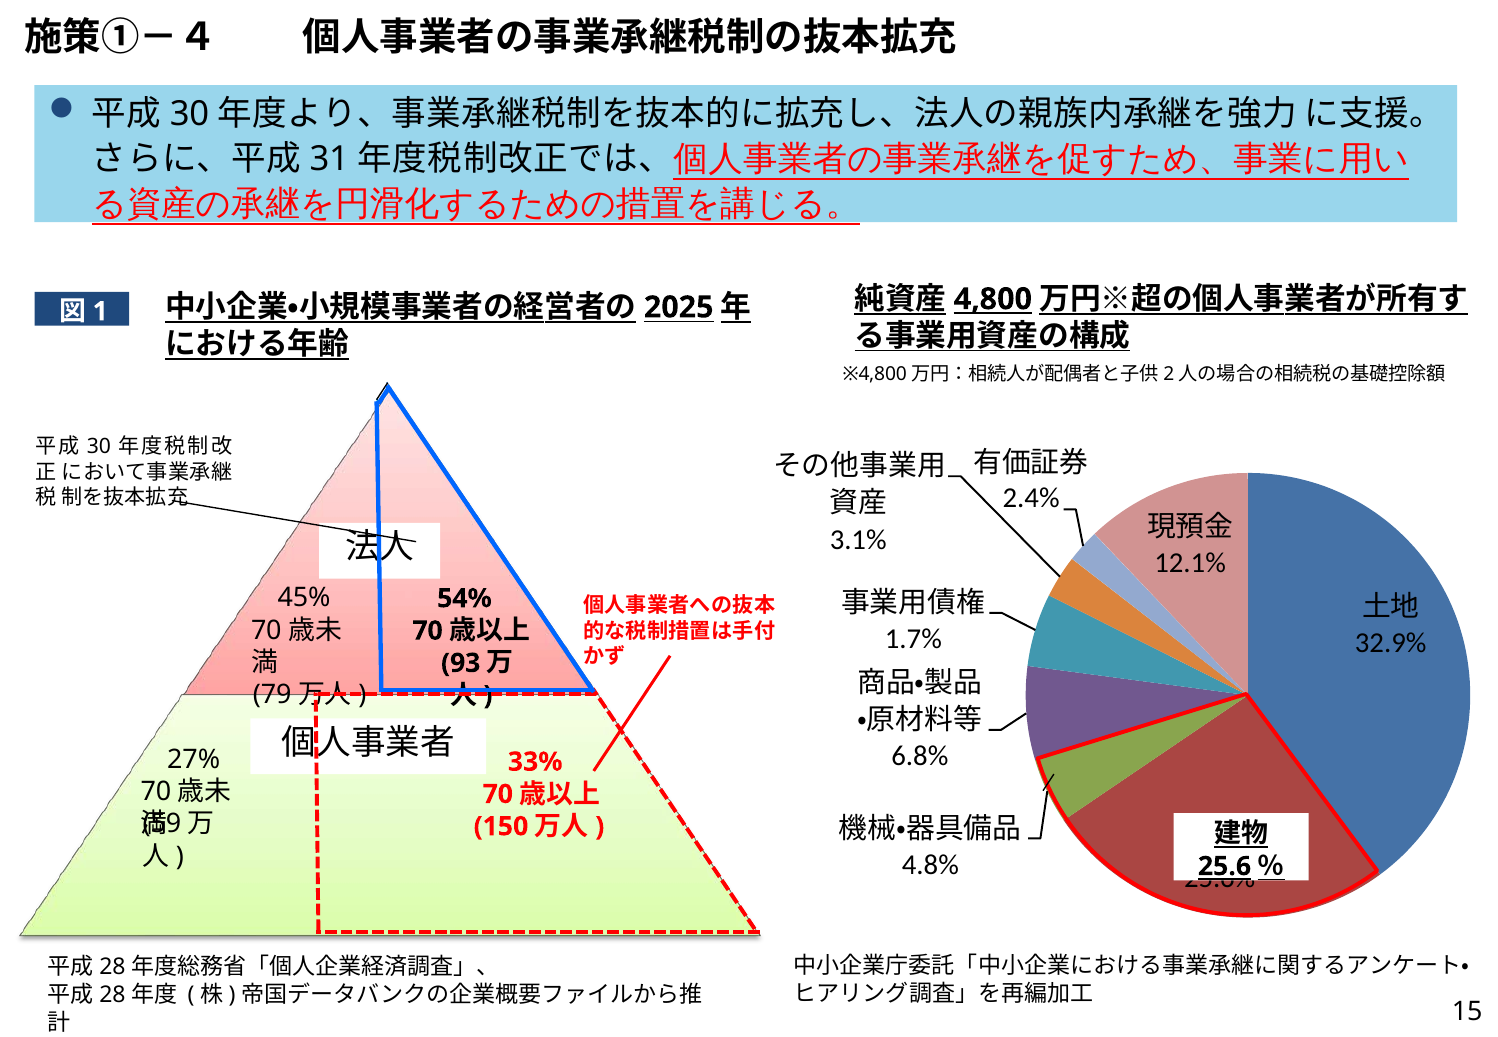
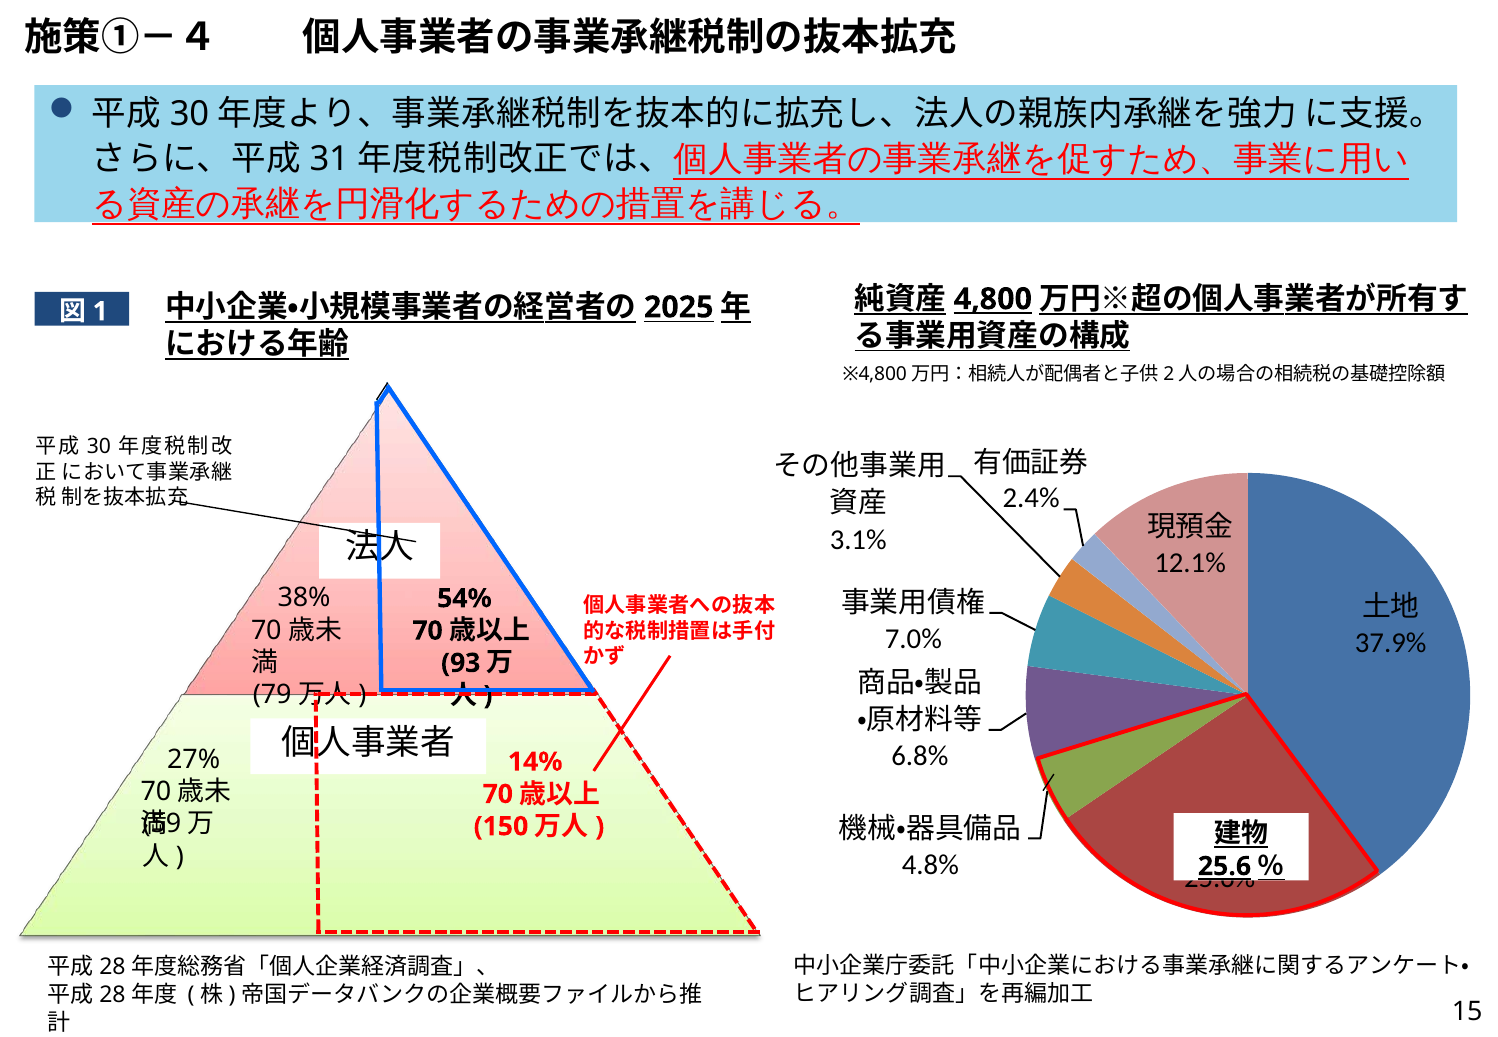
45%: 45% -> 38% (304, 598)
1.7%: 1.7% -> 7.0% (913, 639)
32.9%: 32.9% -> 37.9% (1391, 643)
33%: 33% -> 14% (535, 762)
